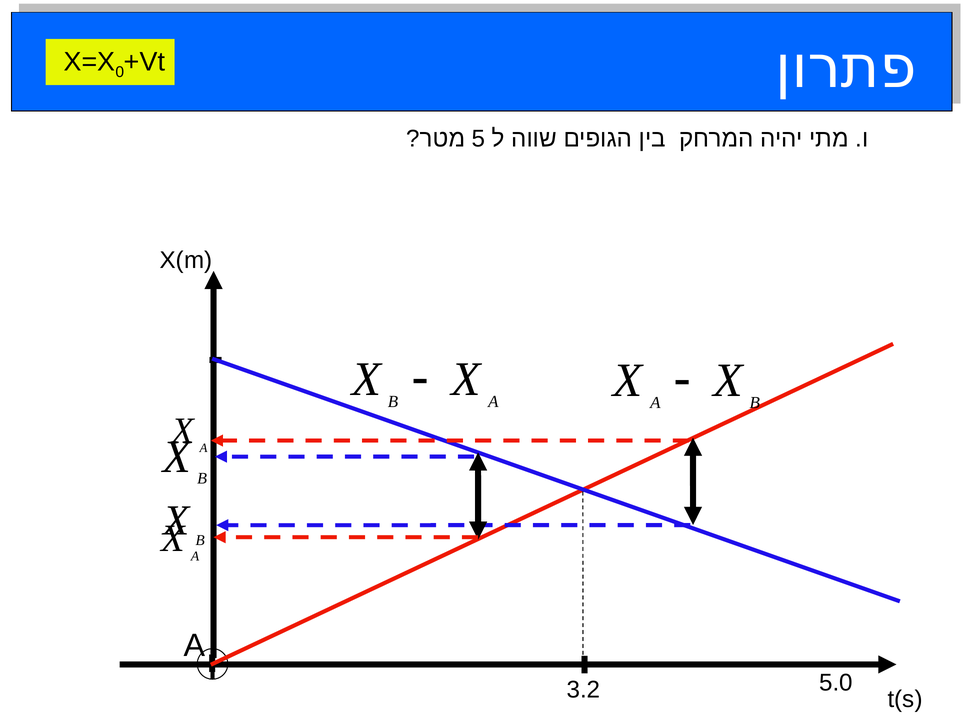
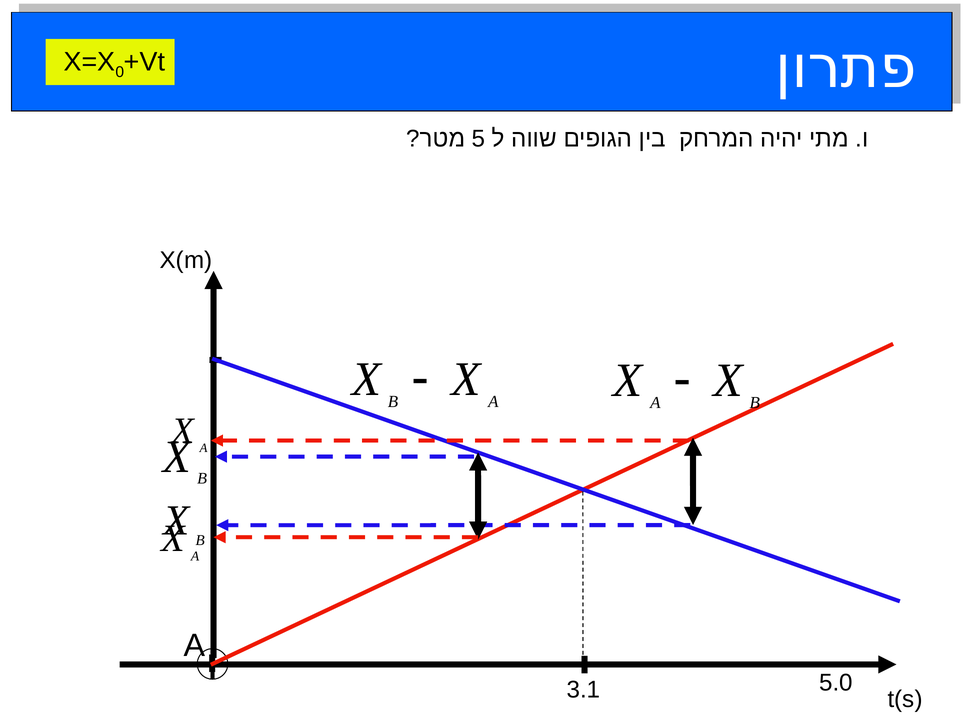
3.2: 3.2 -> 3.1 (584, 690)
